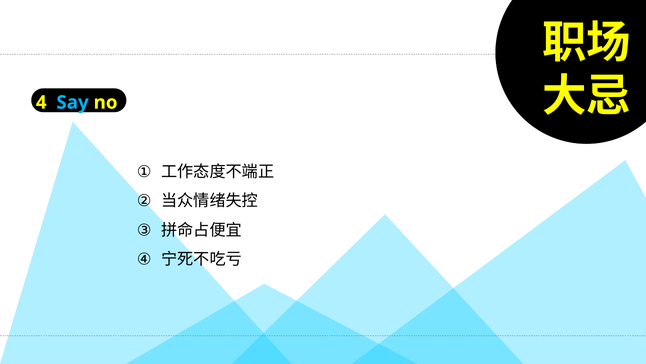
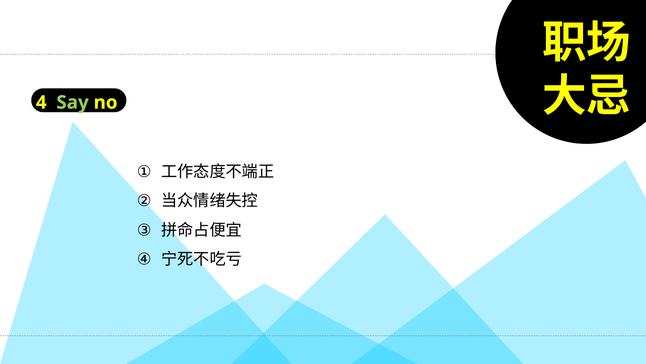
Say colour: light blue -> light green (73, 102)
